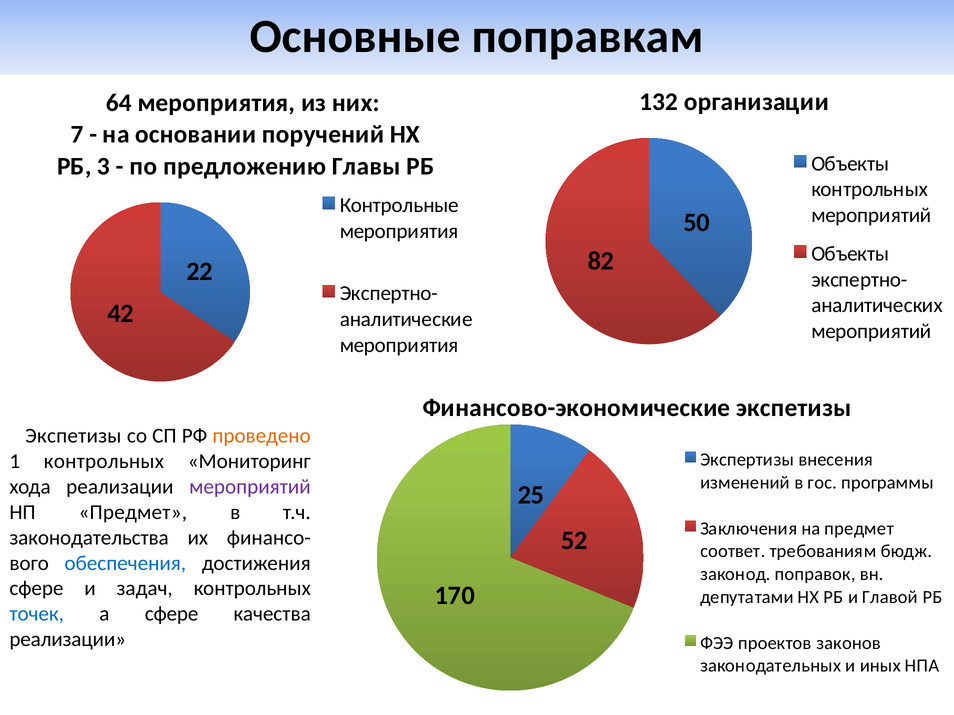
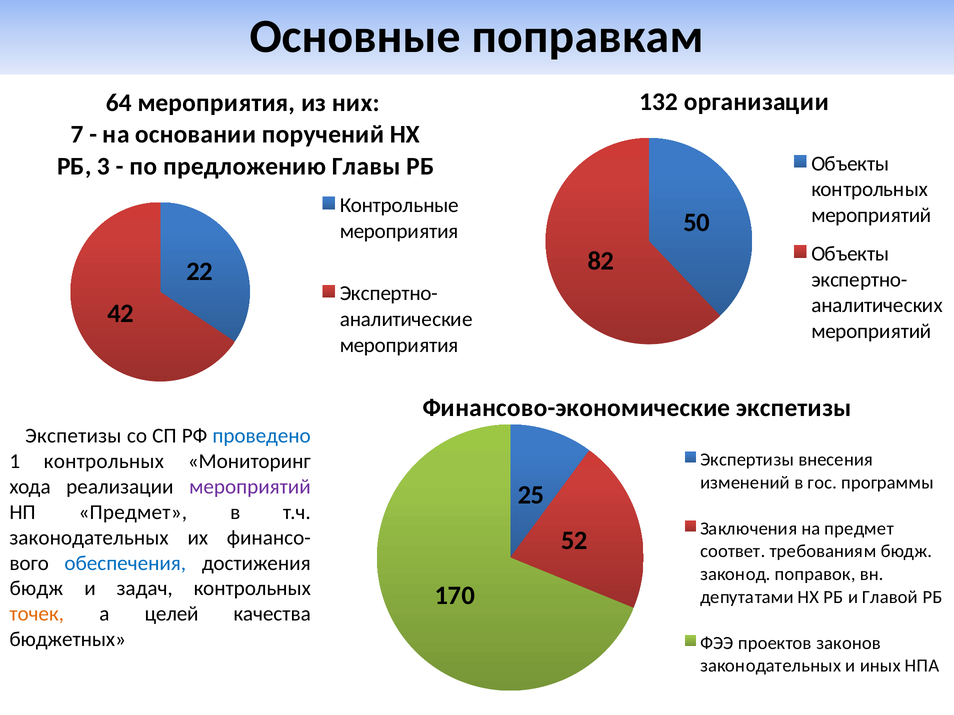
проведено colour: orange -> blue (262, 436)
законодательства: законодательства -> законодательных (89, 538)
сфере: сфере -> бюдж (36, 589)
точек colour: blue -> orange (37, 614)
а сфере: сфере -> целей (172, 614)
реализации: реализации -> бюджетных (68, 640)
